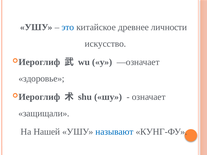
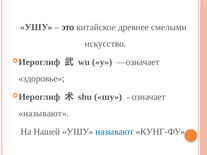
это colour: blue -> black (68, 27)
личности: личности -> смелыми (169, 27)
защищали: защищали -> называют (44, 114)
